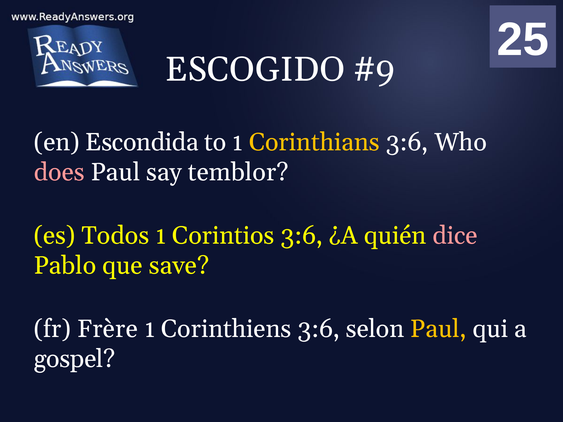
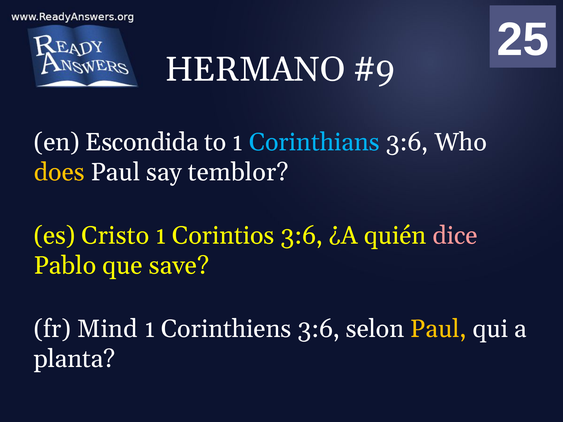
ESCOGIDO: ESCOGIDO -> HERMANO (255, 70)
Corinthians colour: yellow -> light blue (314, 142)
does colour: pink -> yellow (59, 172)
Todos: Todos -> Cristo (115, 236)
Frère: Frère -> Mind (107, 329)
gospel: gospel -> planta (74, 359)
